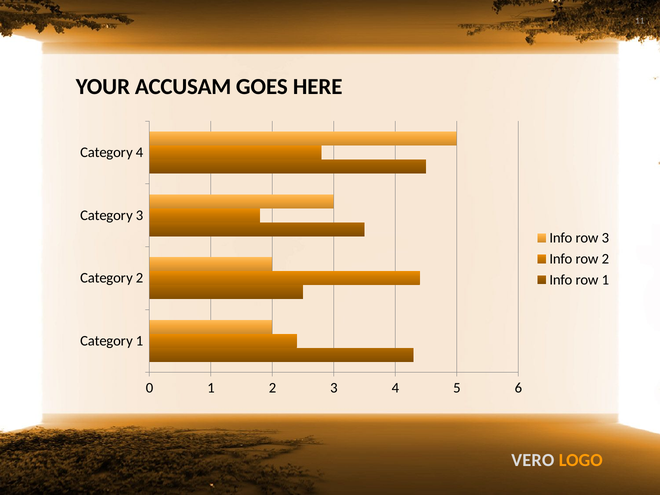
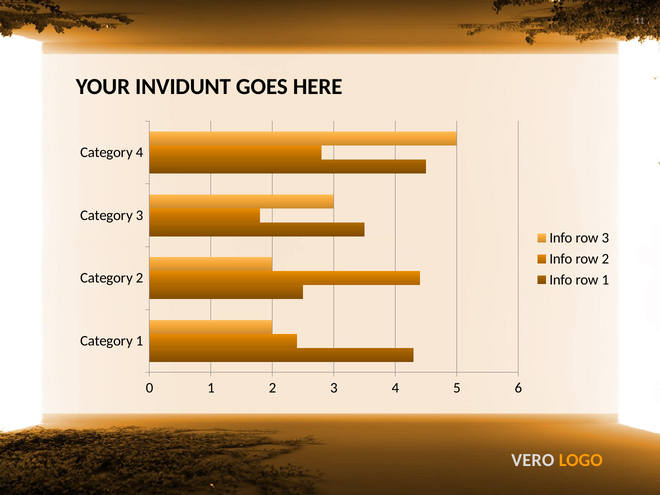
ACCUSAM: ACCUSAM -> INVIDUNT (183, 87)
